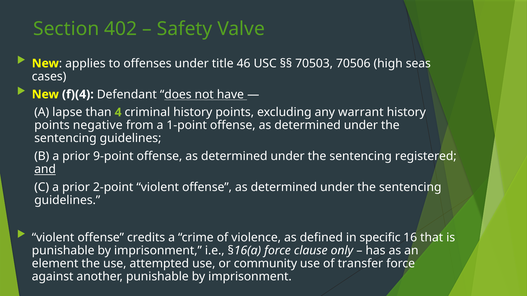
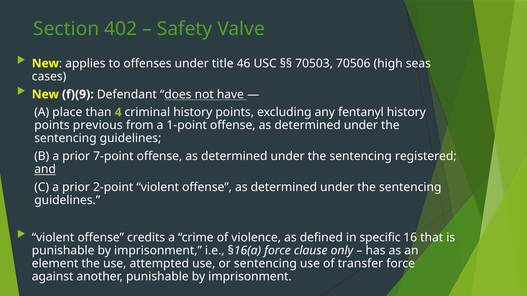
f)(4: f)(4 -> f)(9 (78, 95)
lapse: lapse -> place (67, 112)
warrant: warrant -> fentanyl (361, 112)
negative: negative -> previous (98, 126)
9-point: 9-point -> 7-point (113, 157)
or community: community -> sentencing (265, 264)
